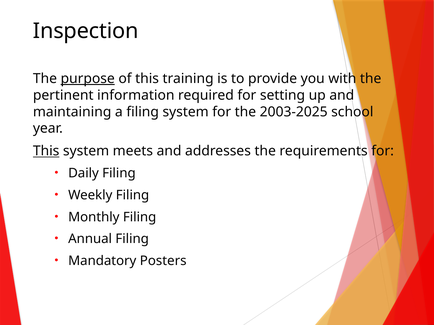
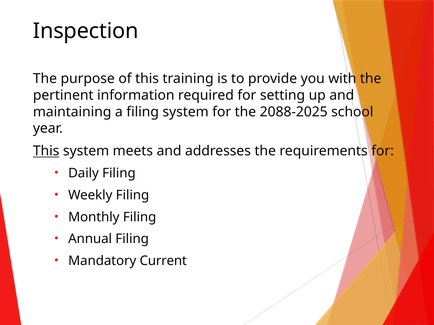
purpose underline: present -> none (88, 79)
2003-2025: 2003-2025 -> 2088-2025 (294, 112)
Posters: Posters -> Current (163, 261)
